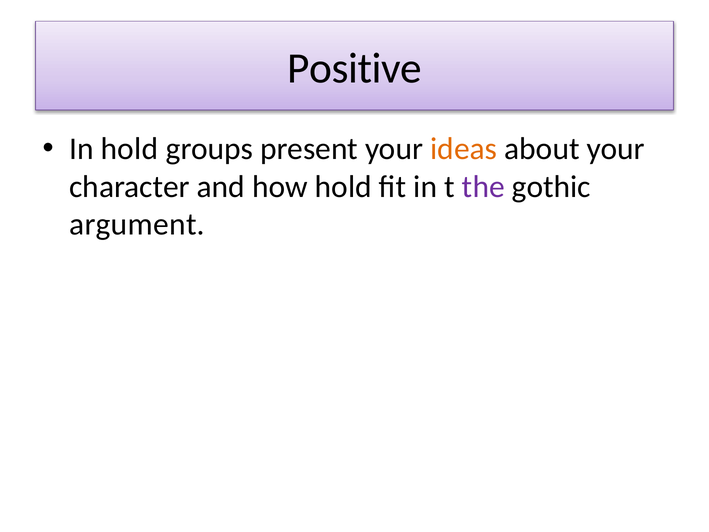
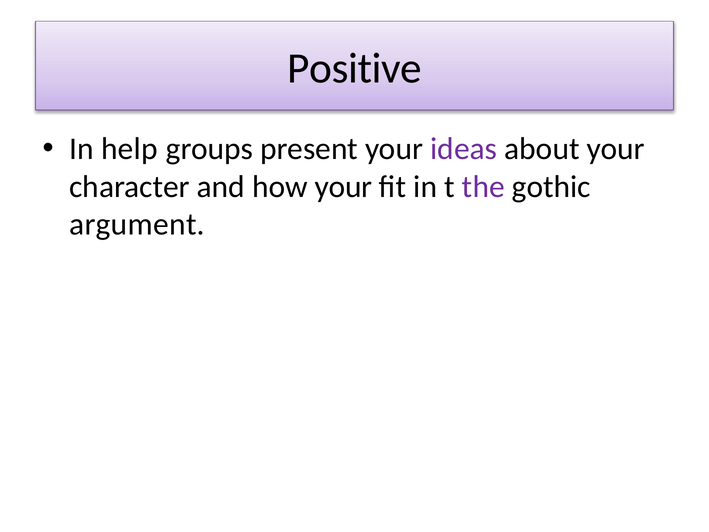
In hold: hold -> help (130, 149)
ideas colour: orange -> purple (464, 149)
how hold: hold -> your (344, 187)
